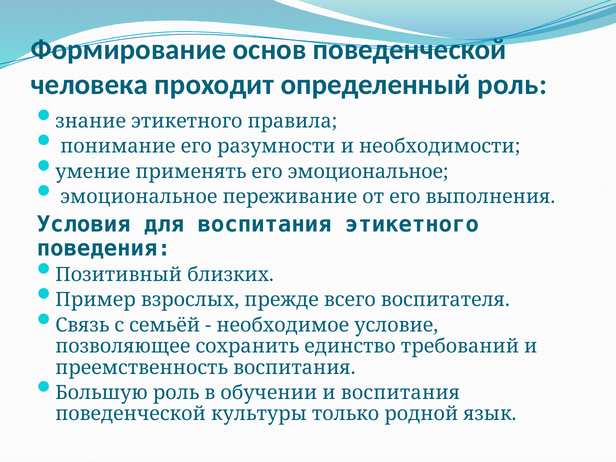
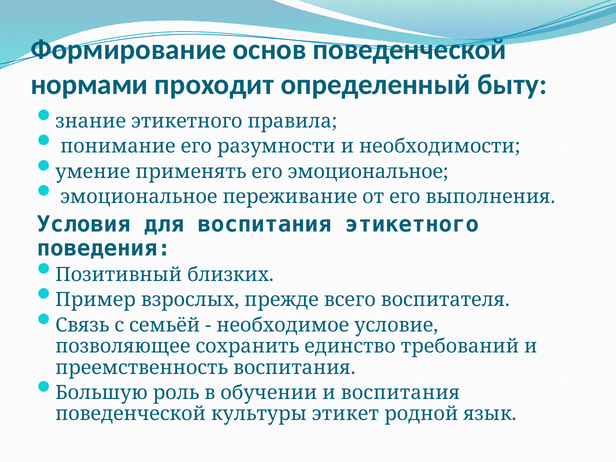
человека: человека -> нормами (89, 85)
определенный роль: роль -> быту (512, 85)
только: только -> этикет (345, 414)
